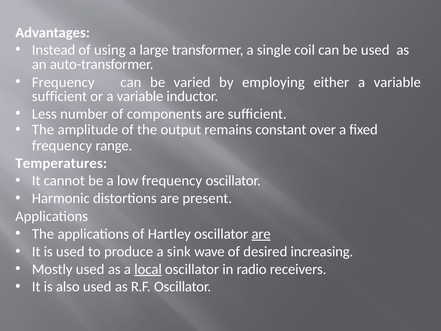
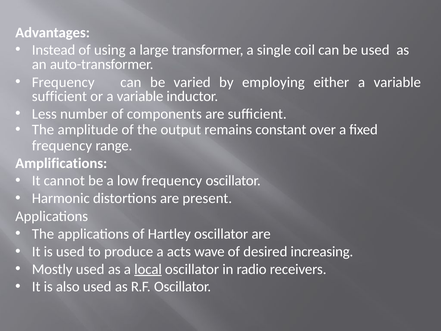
Temperatures: Temperatures -> Amplifications (61, 163)
are underline: present -> none (261, 234)
sink: sink -> acts (179, 252)
